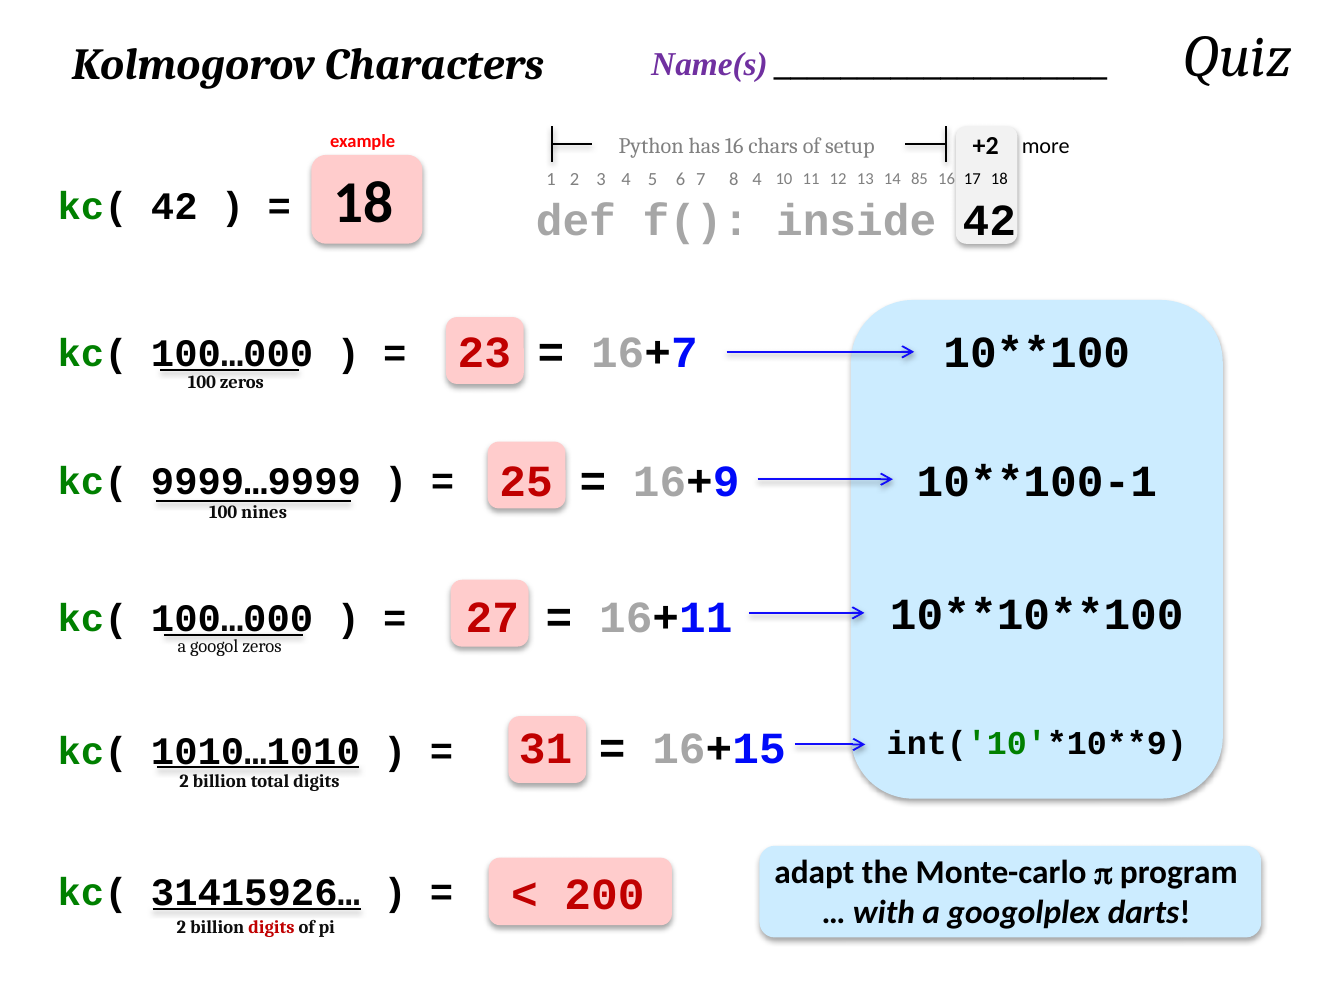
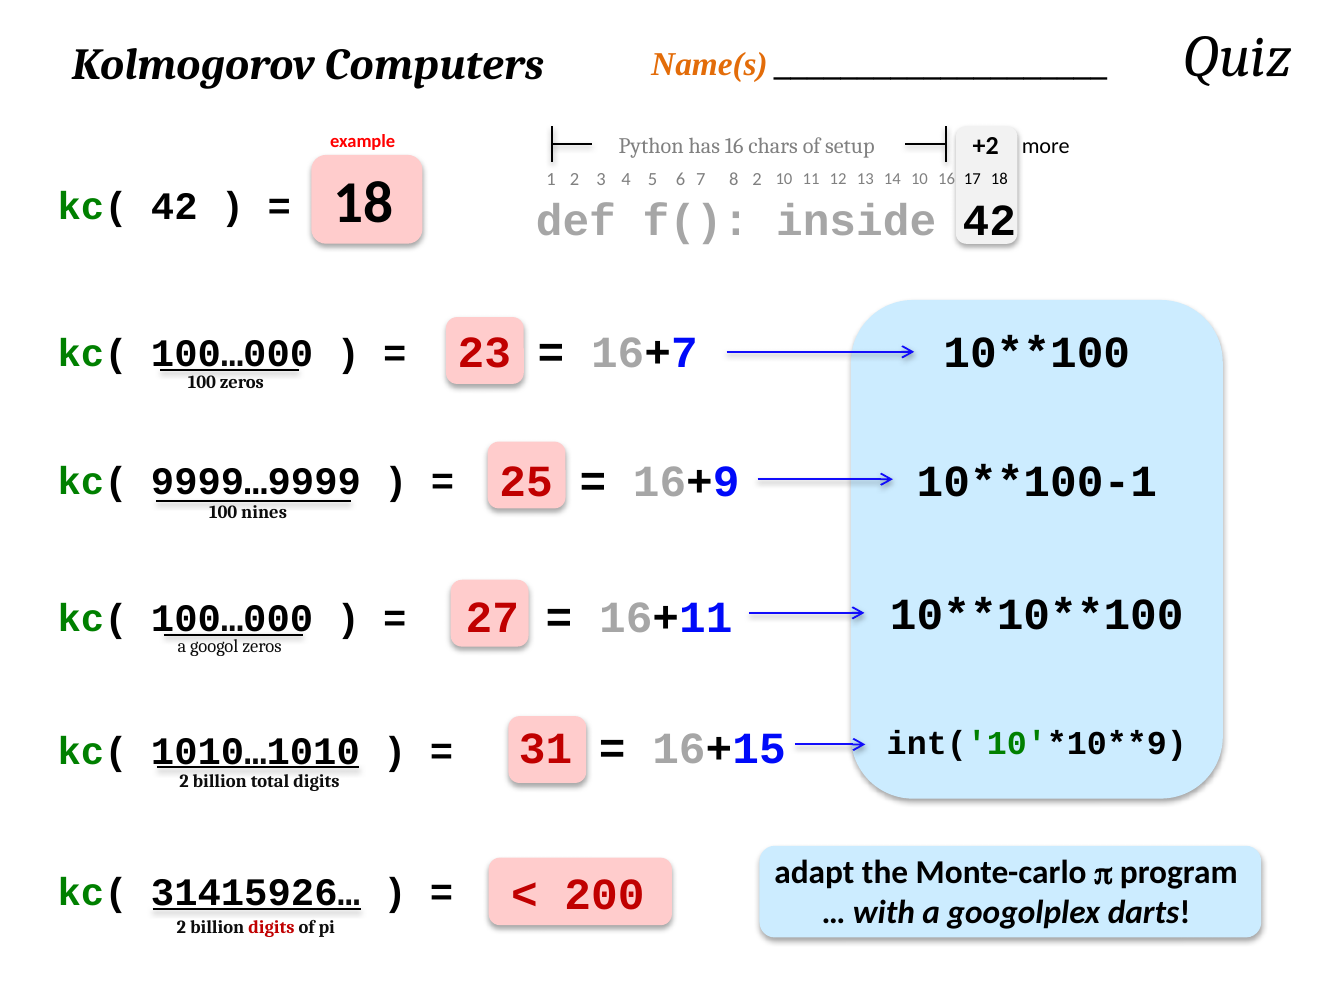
Characters: Characters -> Computers (434, 64)
Name(s colour: purple -> orange (709, 65)
7 4: 4 -> 2 (757, 179)
13 85: 85 -> 10 (919, 179)
